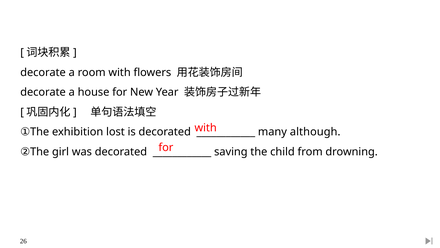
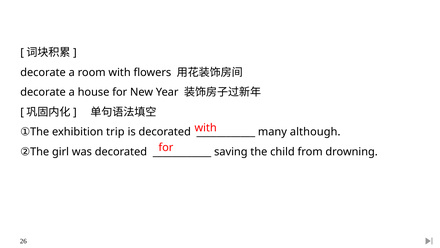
lost: lost -> trip (115, 132)
